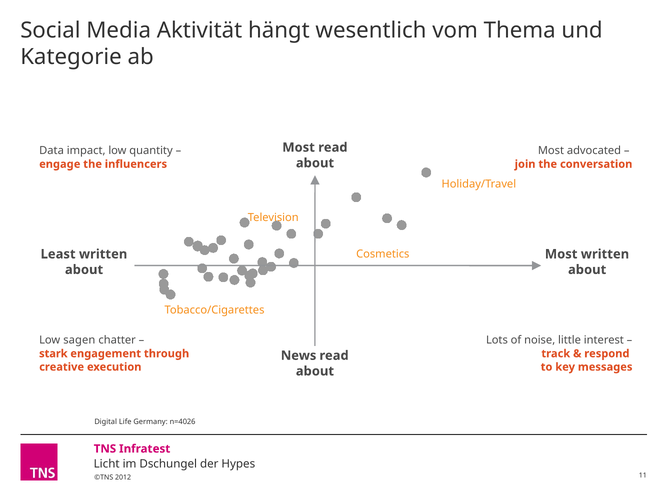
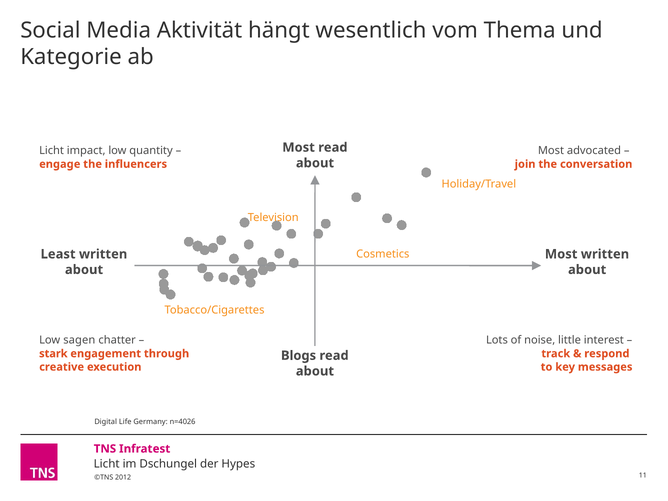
Data: Data -> Licht (52, 151)
News: News -> Blogs (299, 356)
